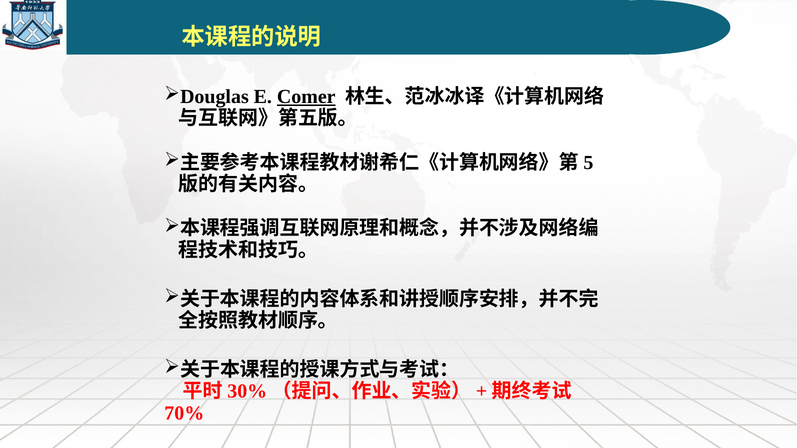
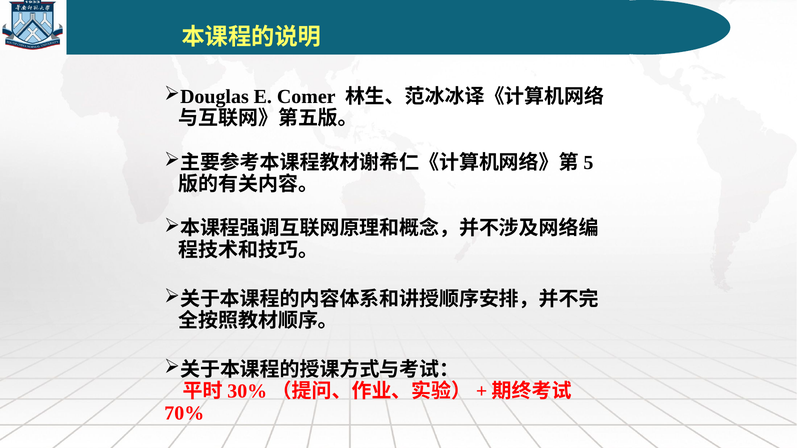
Comer underline: present -> none (306, 97)
